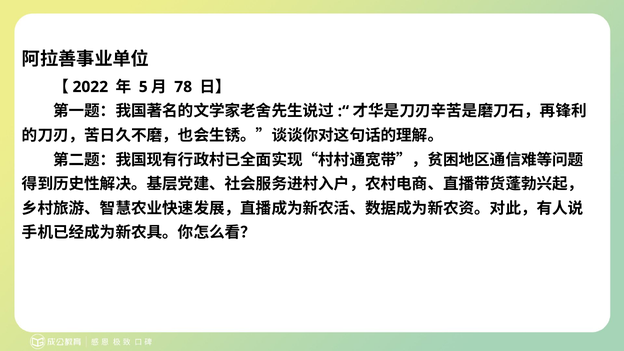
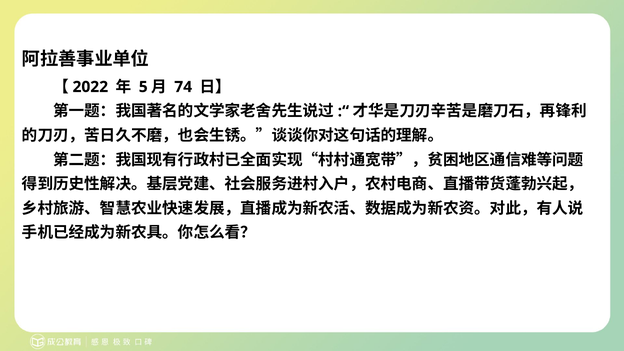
78: 78 -> 74 (183, 87)
